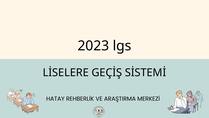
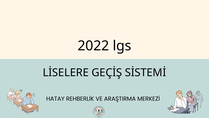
2023: 2023 -> 2022 (93, 46)
